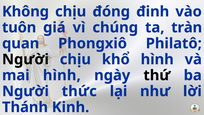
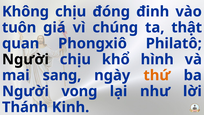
tràn: tràn -> thật (187, 27)
mai hình: hình -> sang (62, 75)
thứ colour: black -> orange (157, 75)
thức: thức -> vong (79, 91)
